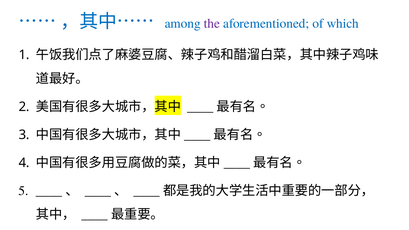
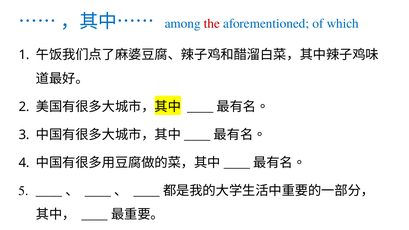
the colour: purple -> red (212, 24)
